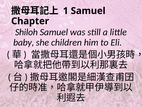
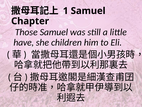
Shiloh: Shiloh -> Those (26, 32)
baby: baby -> have (24, 42)
